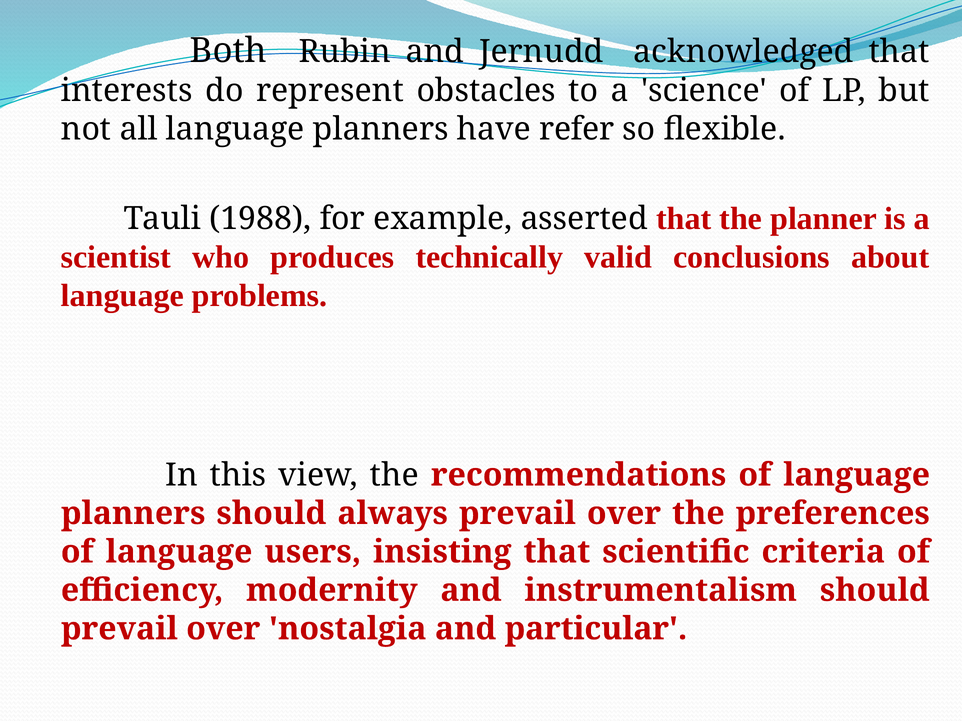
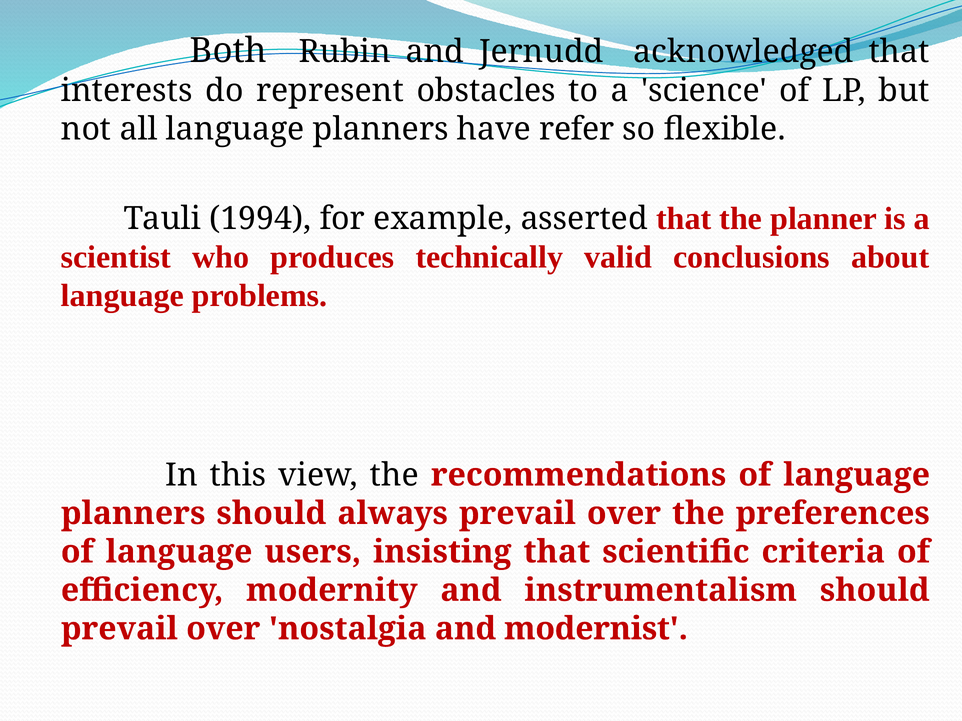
1988: 1988 -> 1994 (260, 219)
particular: particular -> modernist (596, 629)
